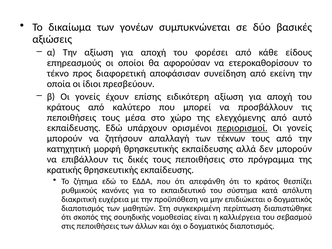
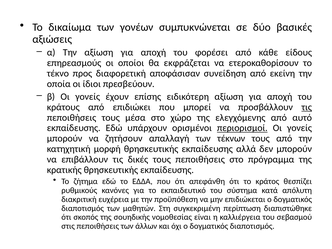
αφορούσαν: αφορούσαν -> εκφράζεται (187, 63)
καλύτερο: καλύτερο -> επιδιώκει (132, 107)
τις underline: none -> present (307, 107)
